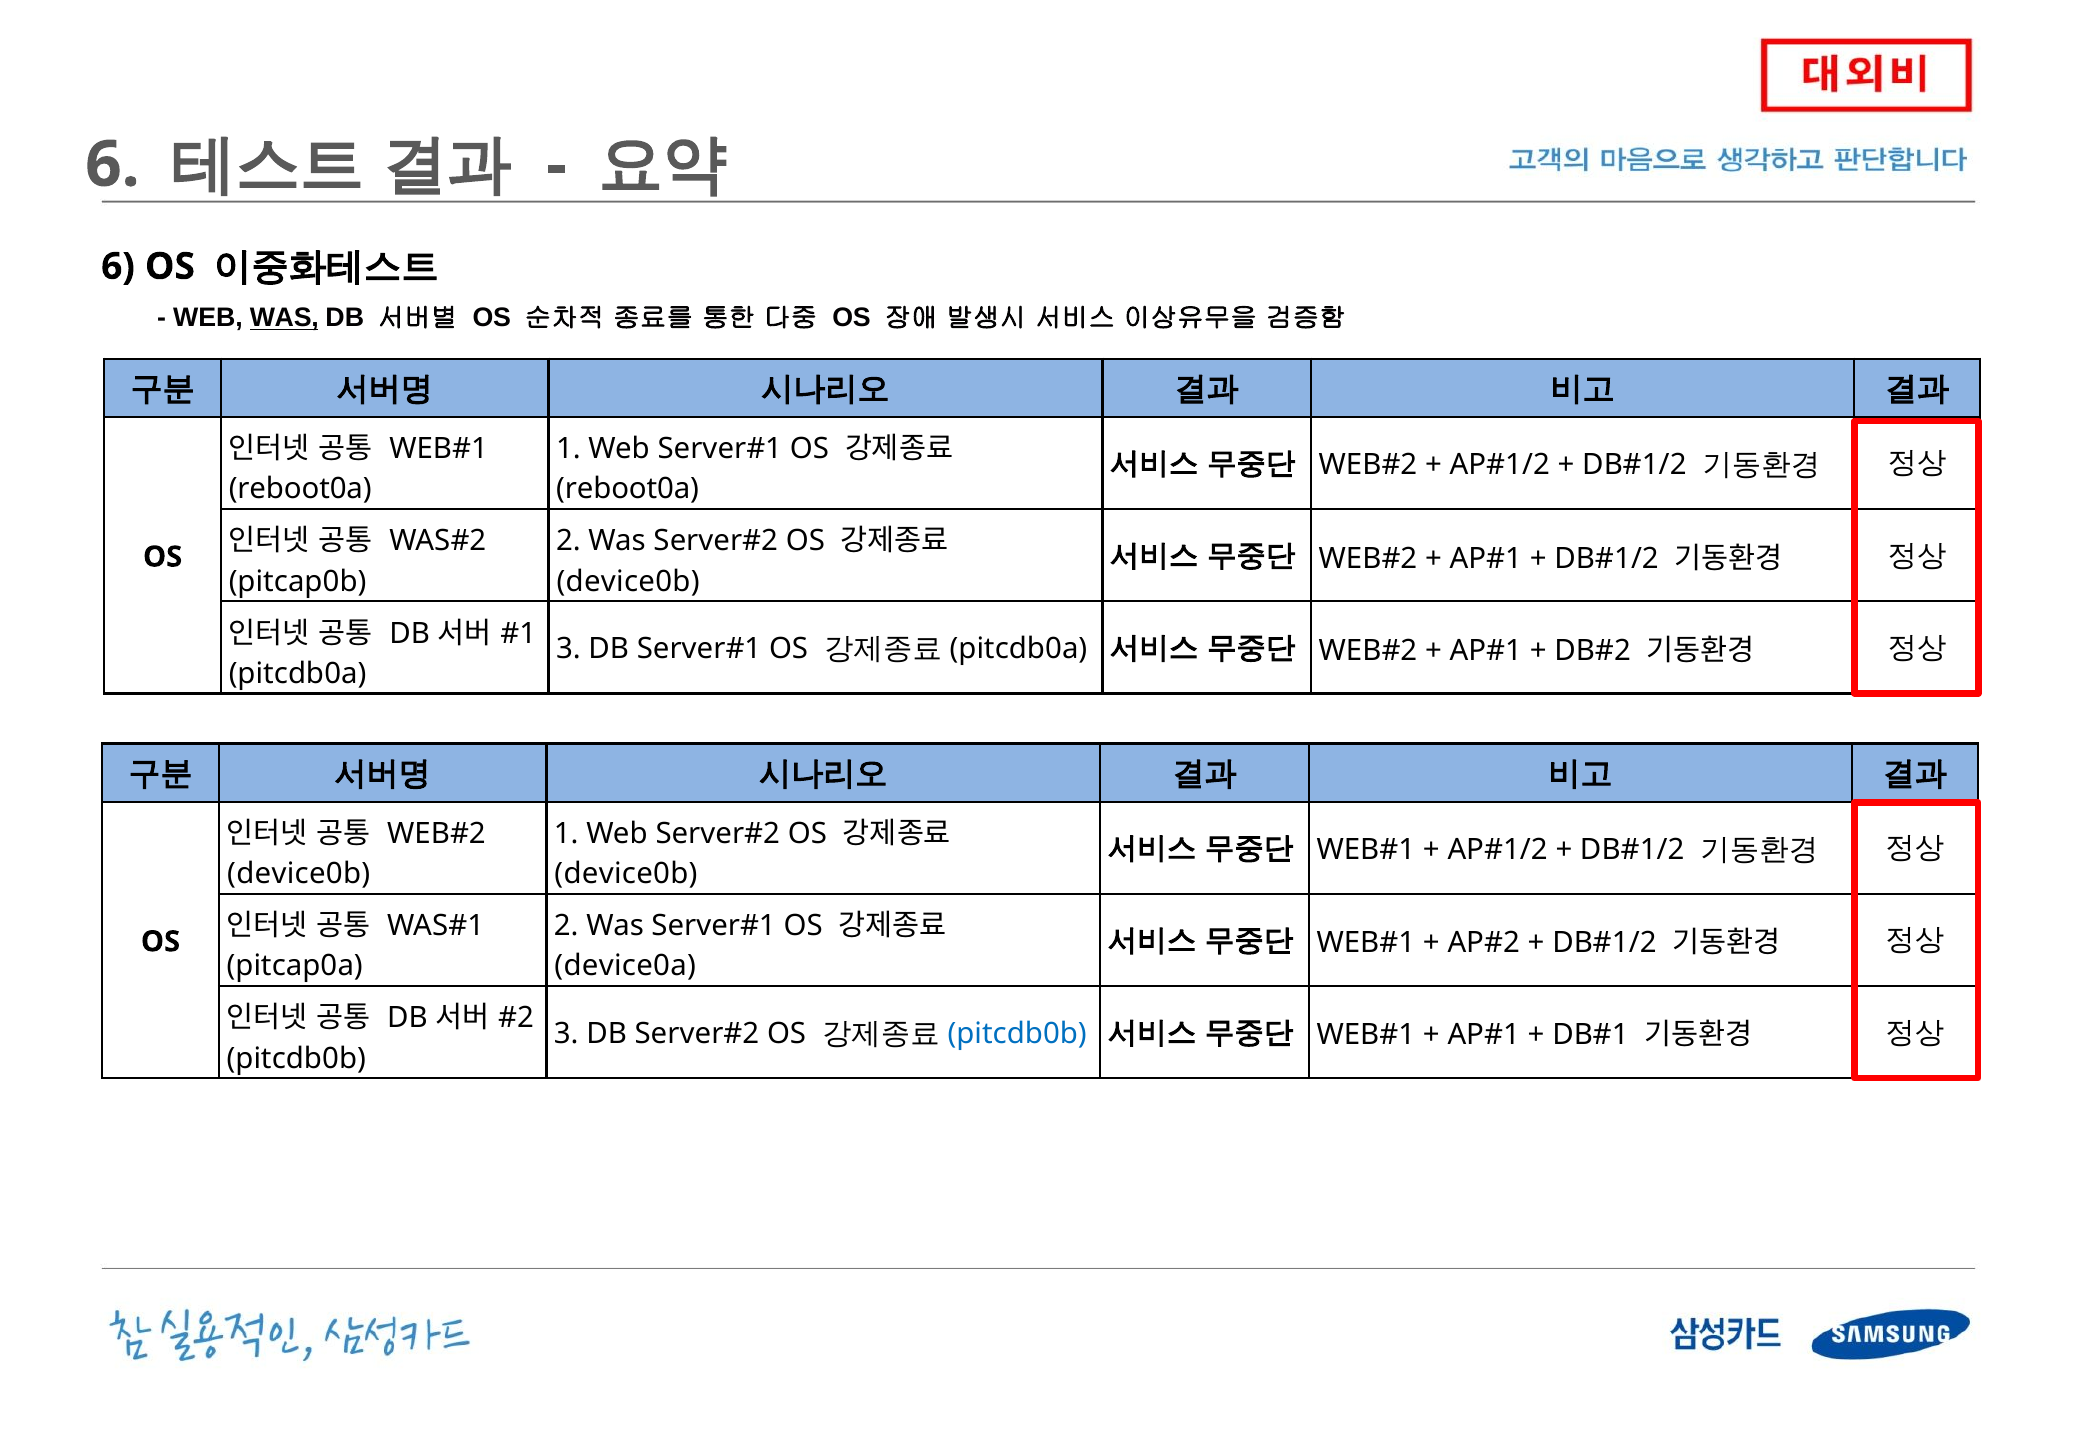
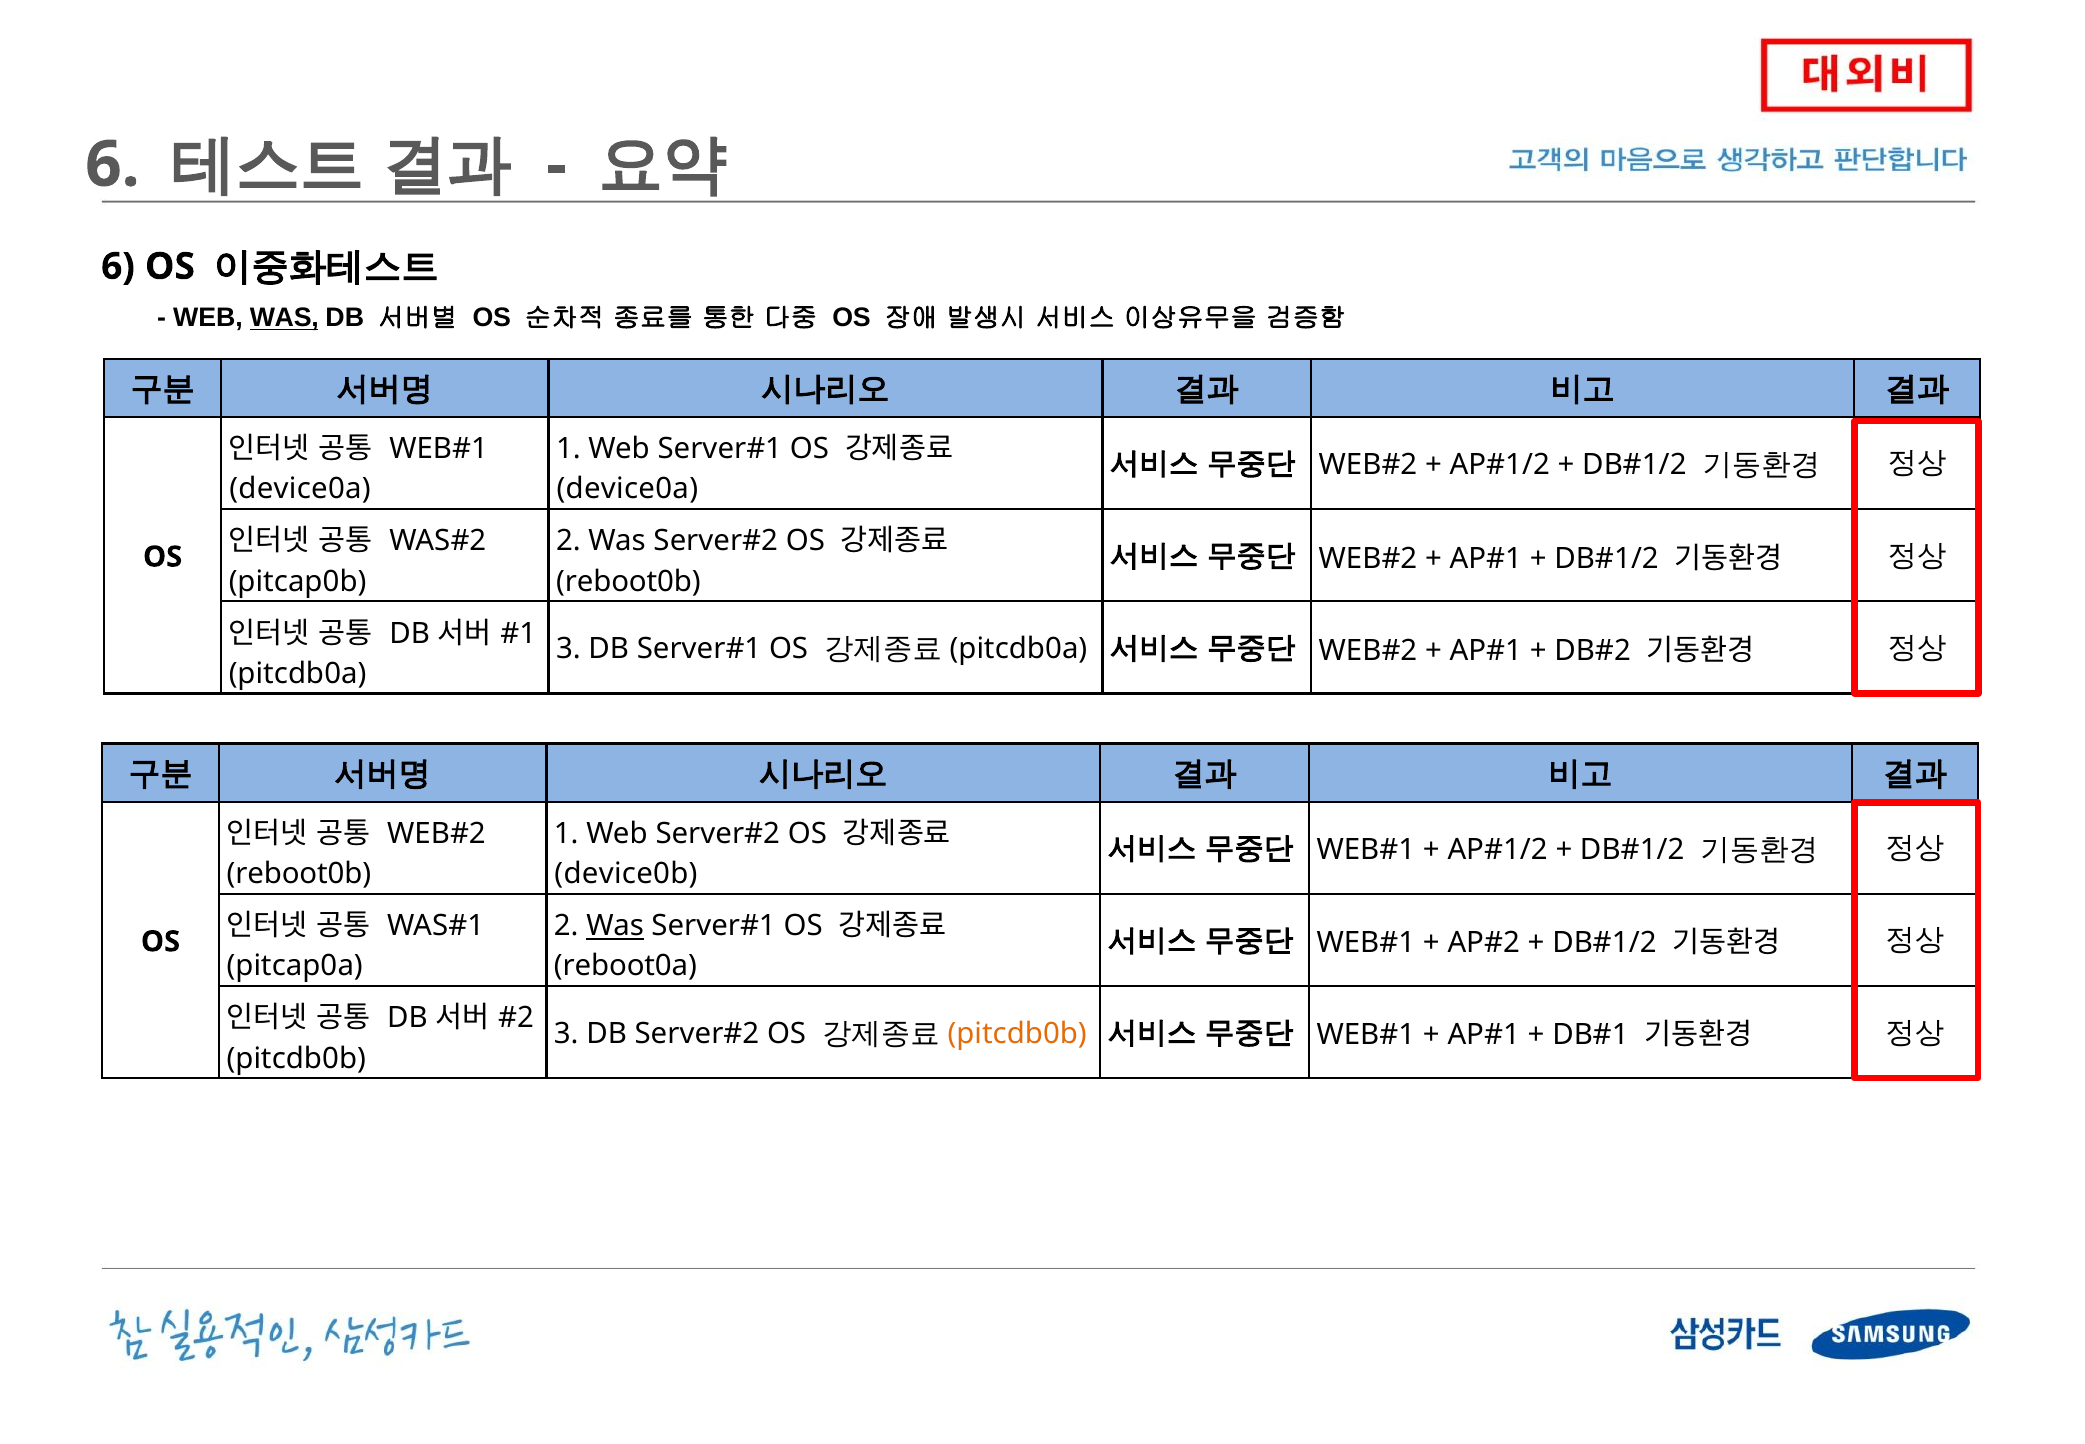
reboot0a: reboot0a -> device0a (300, 489)
reboot0a: reboot0a -> device0a (627, 489)
device0b: device0b -> reboot0b (628, 581)
device0b: device0b -> reboot0b (299, 874)
Was underline: none -> present (615, 926)
device0a: device0a -> reboot0a (625, 966)
pitcdb0b colour: blue -> orange (1017, 1033)
